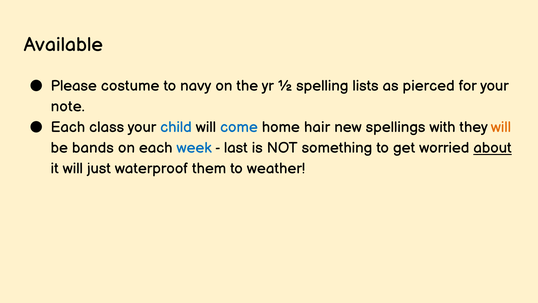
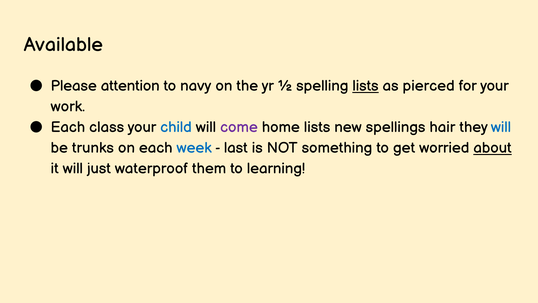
costume: costume -> attention (130, 86)
lists underline: none -> present (366, 86)
note: note -> work (68, 107)
come colour: blue -> purple (239, 127)
home hair: hair -> lists (317, 127)
with: with -> hair (442, 127)
will colour: orange -> blue (501, 127)
bands: bands -> trunks (93, 148)
weather: weather -> learning (276, 169)
